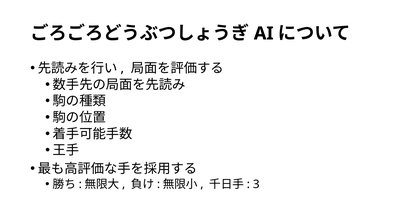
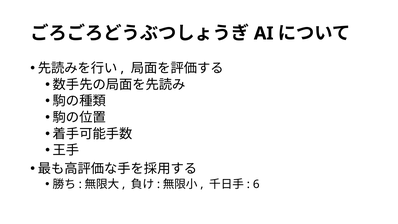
3: 3 -> 6 (256, 184)
